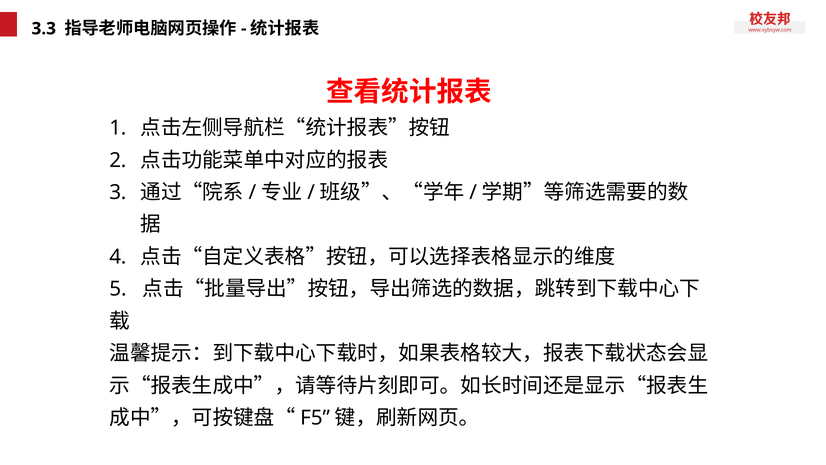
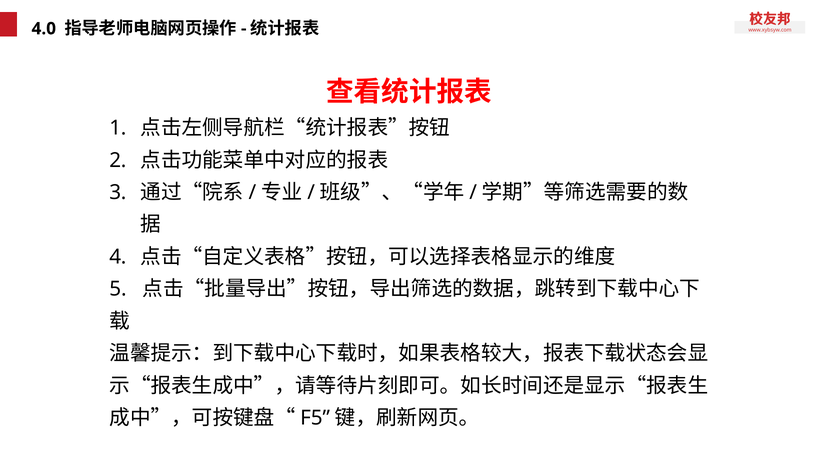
3.3: 3.3 -> 4.0 (44, 29)
